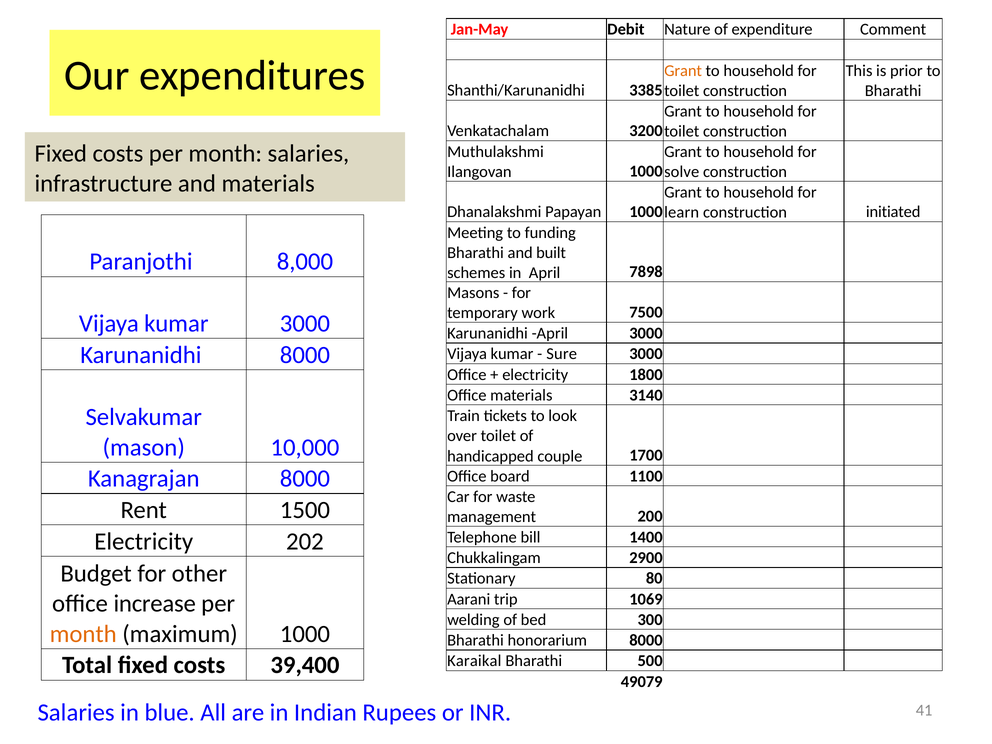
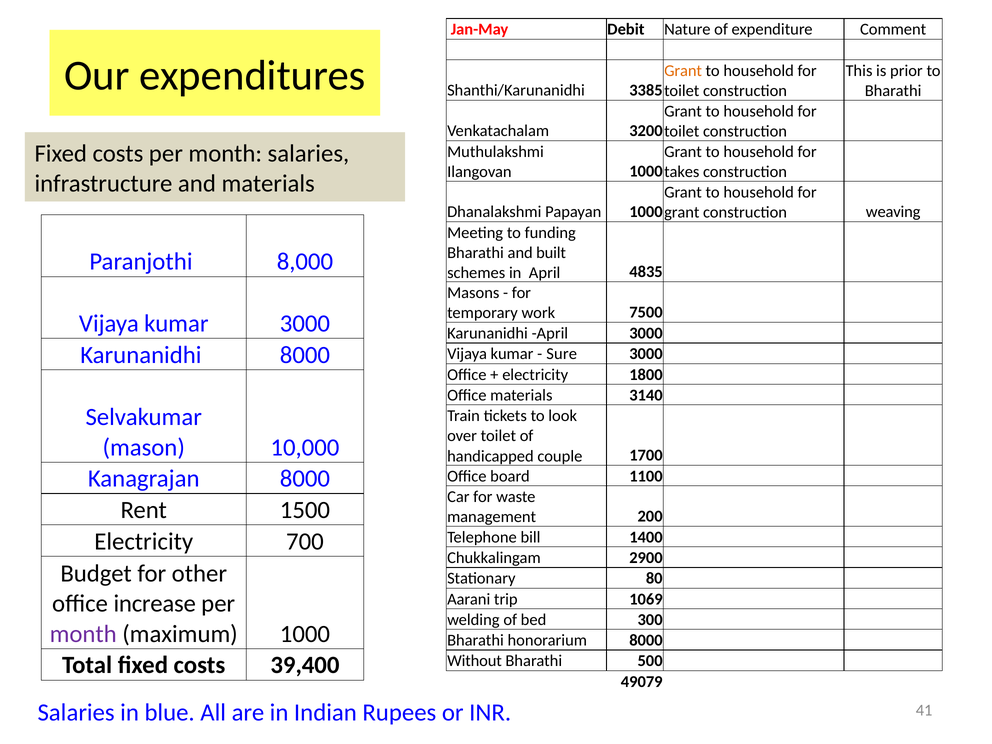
solve: solve -> takes (682, 172)
learn: learn -> grant (682, 212)
initiated: initiated -> weaving (893, 212)
7898: 7898 -> 4835 (646, 272)
202: 202 -> 700 (305, 541)
month colour: orange -> purple (83, 634)
Karaikal: Karaikal -> Without (474, 661)
